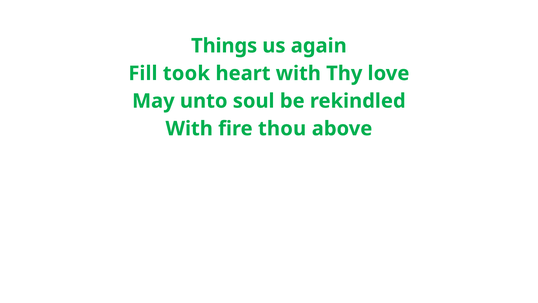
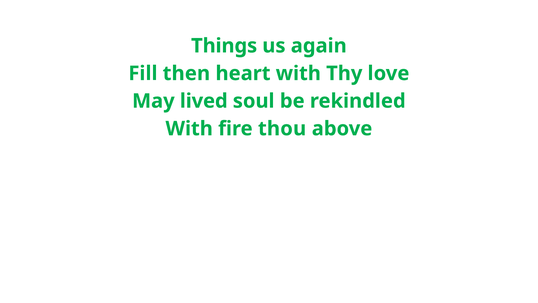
took: took -> then (186, 73)
unto: unto -> lived (204, 101)
